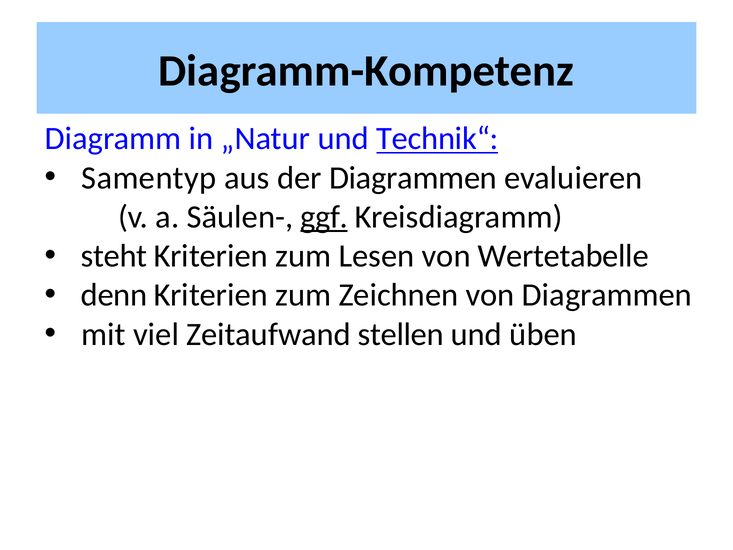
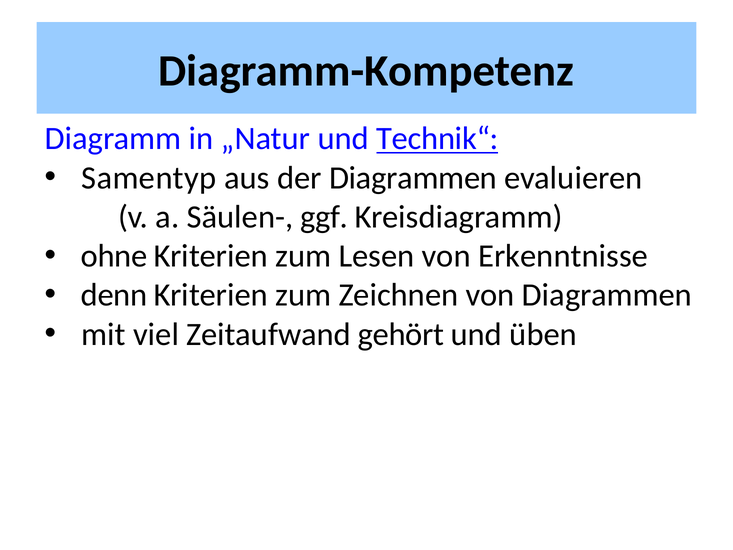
ggf underline: present -> none (324, 217)
steht: steht -> ohne (114, 256)
Wertetabelle: Wertetabelle -> Erkenntnisse (563, 256)
stellen: stellen -> gehört (401, 334)
